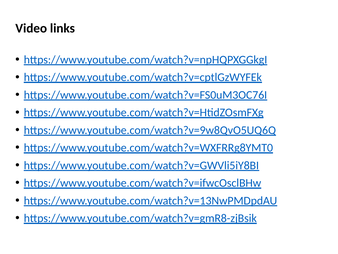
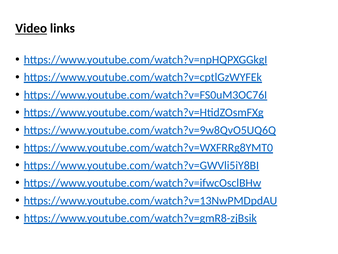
Video underline: none -> present (31, 28)
